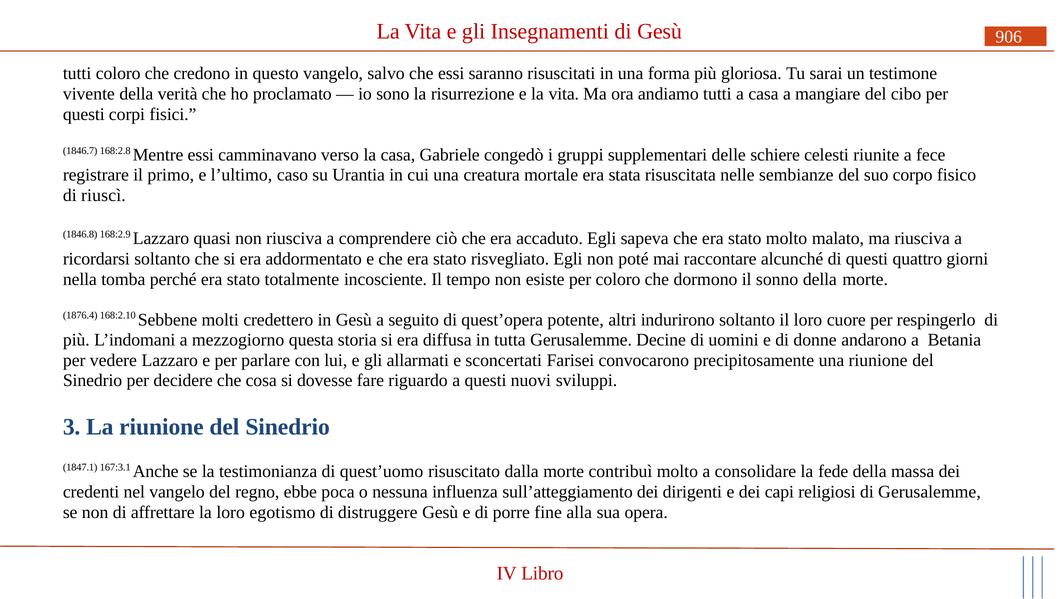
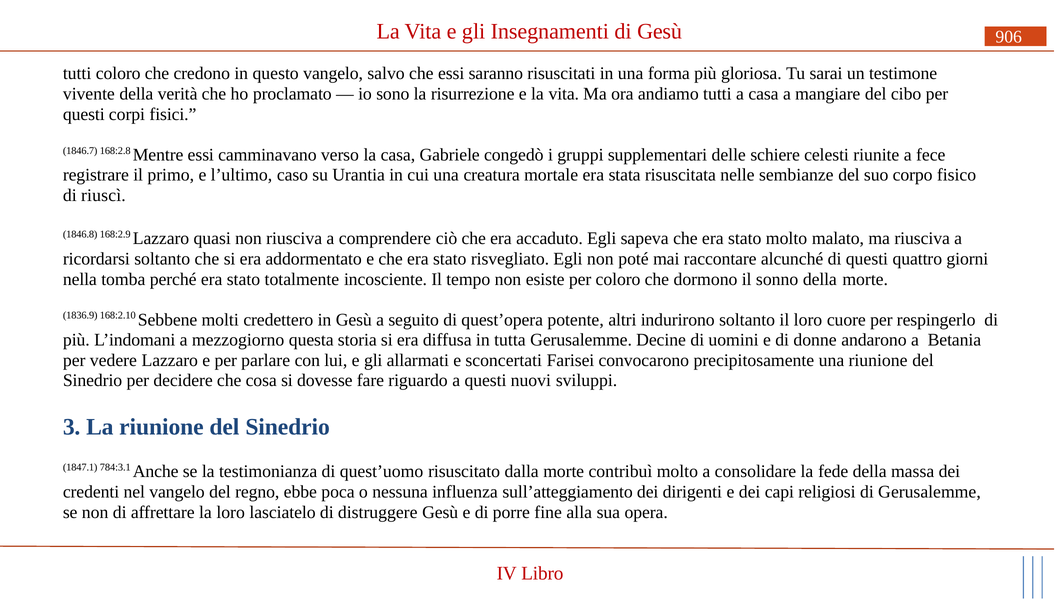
1876.4: 1876.4 -> 1836.9 (80, 315)
167:3.1: 167:3.1 -> 784:3.1 (115, 467)
egotismo: egotismo -> lasciatelo (283, 512)
